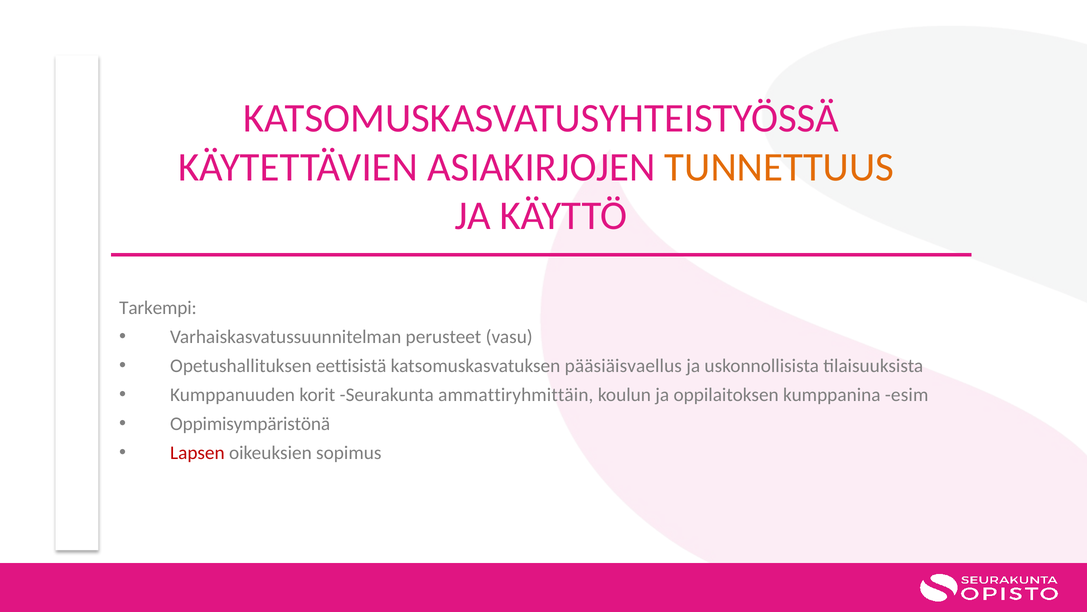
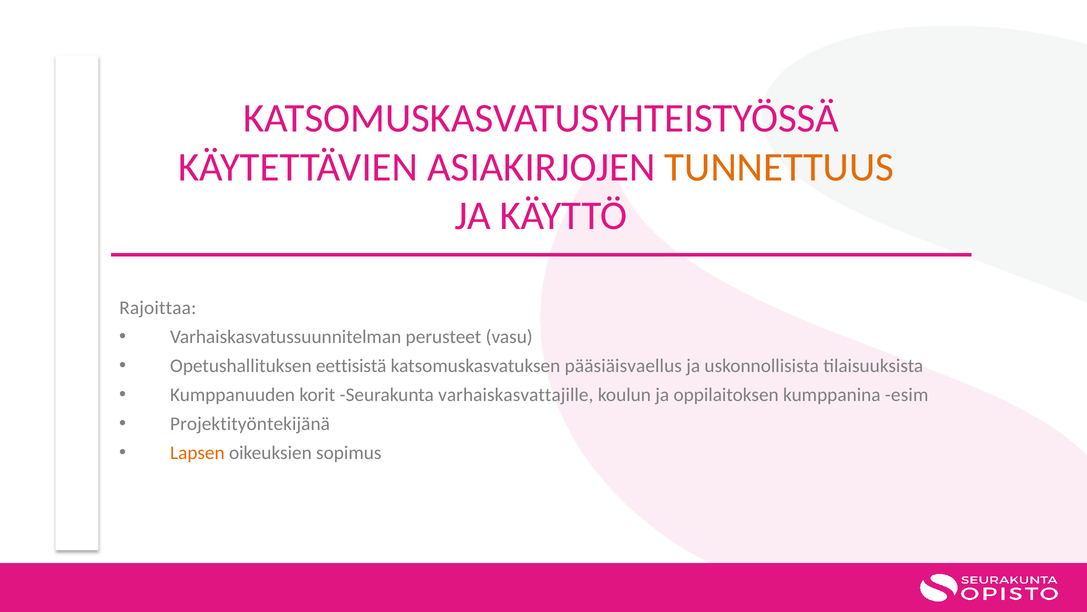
Tarkempi: Tarkempi -> Rajoittaa (158, 308)
ammattiryhmittäin: ammattiryhmittäin -> varhaiskasvattajille (516, 395)
Oppimisympäristönä: Oppimisympäristönä -> Projektityöntekijänä (250, 424)
Lapsen colour: red -> orange (197, 453)
